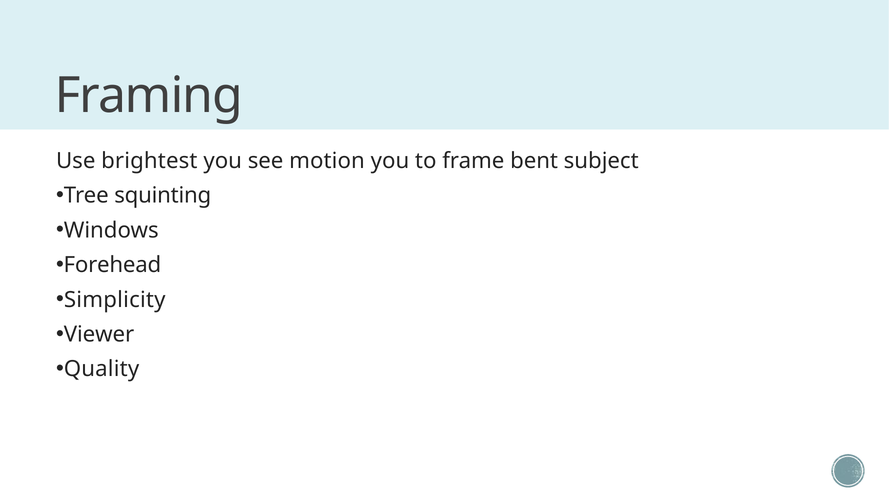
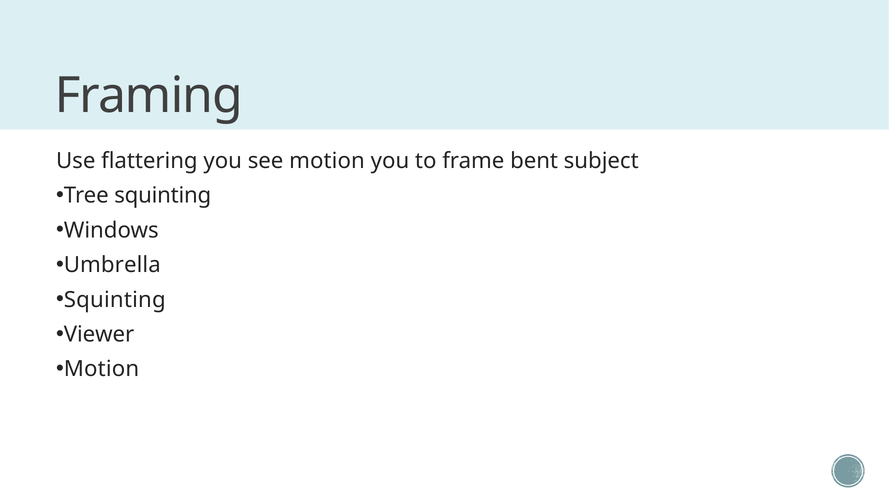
brightest: brightest -> flattering (149, 161)
Forehead: Forehead -> Umbrella (112, 265)
Simplicity: Simplicity -> Squinting (115, 300)
Quality: Quality -> Motion (101, 369)
